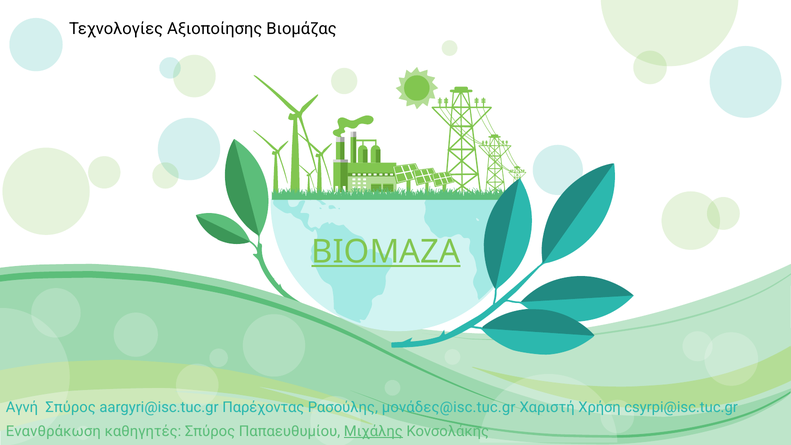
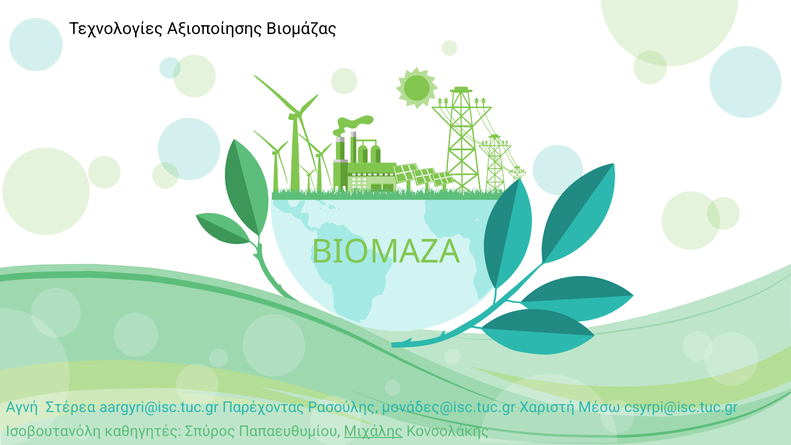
BIOMAZA underline: present -> none (386, 252)
Αγνή Σπύρος: Σπύρος -> Στέρεα (71, 407)
Χρήση: Χρήση -> Μέσω (599, 407)
Ενανθράκωση: Ενανθράκωση -> Ισοβουτανόλη (53, 431)
